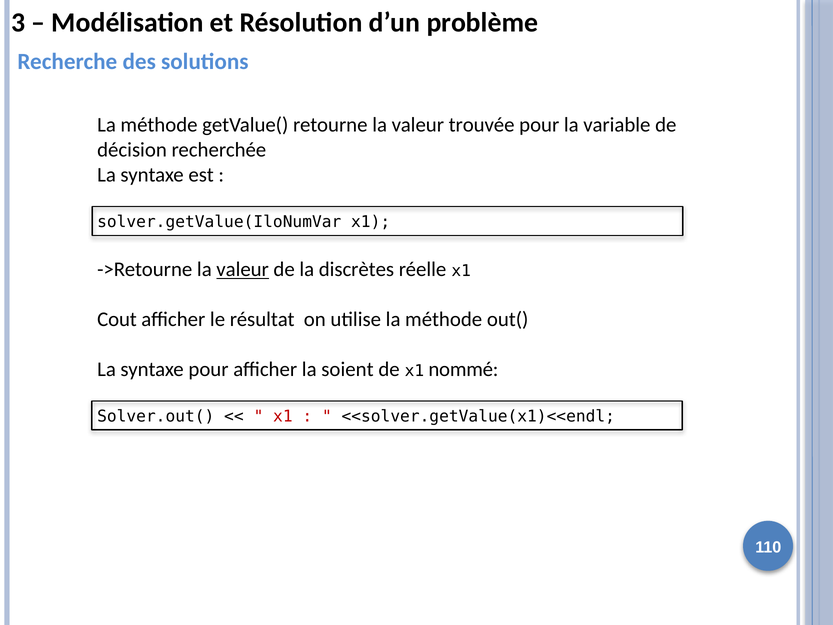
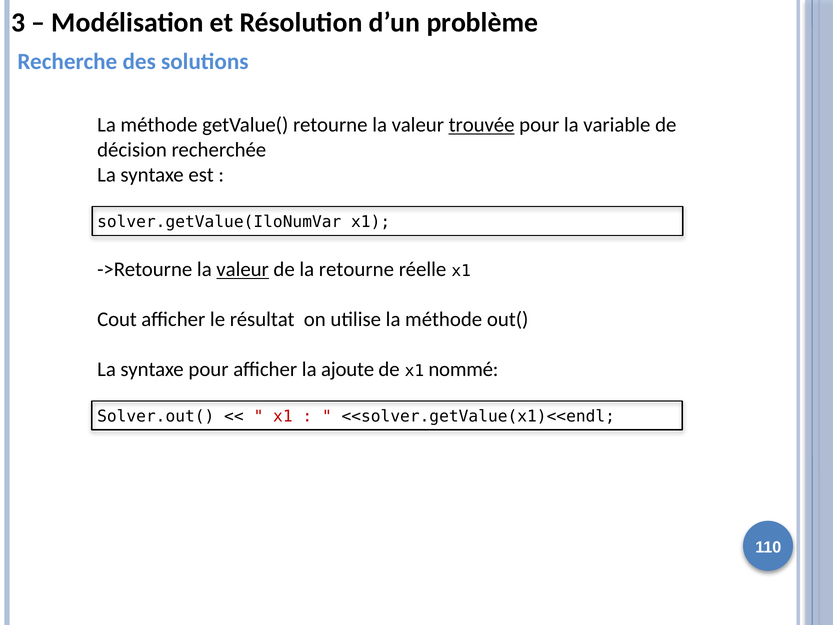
trouvée underline: none -> present (482, 125)
la discrètes: discrètes -> retourne (356, 269)
soient: soient -> ajoute (348, 369)
